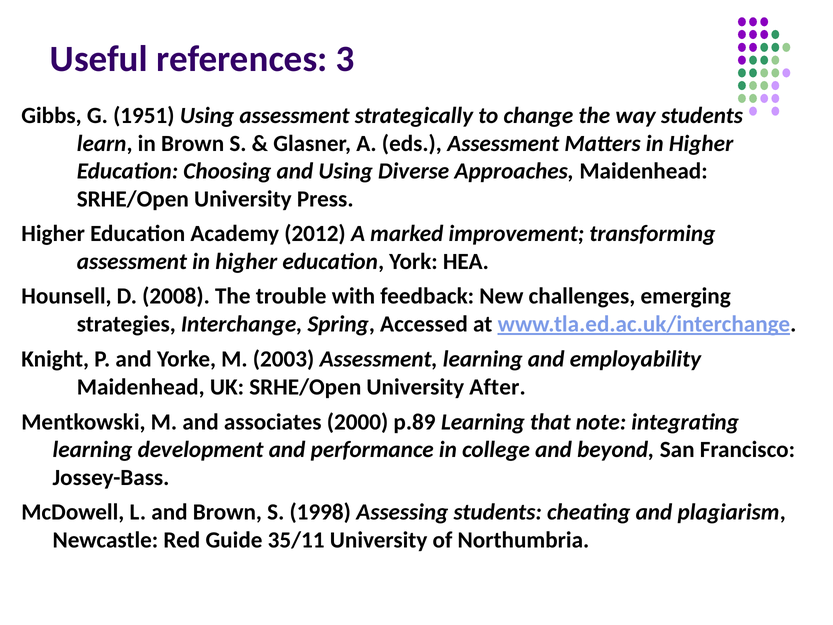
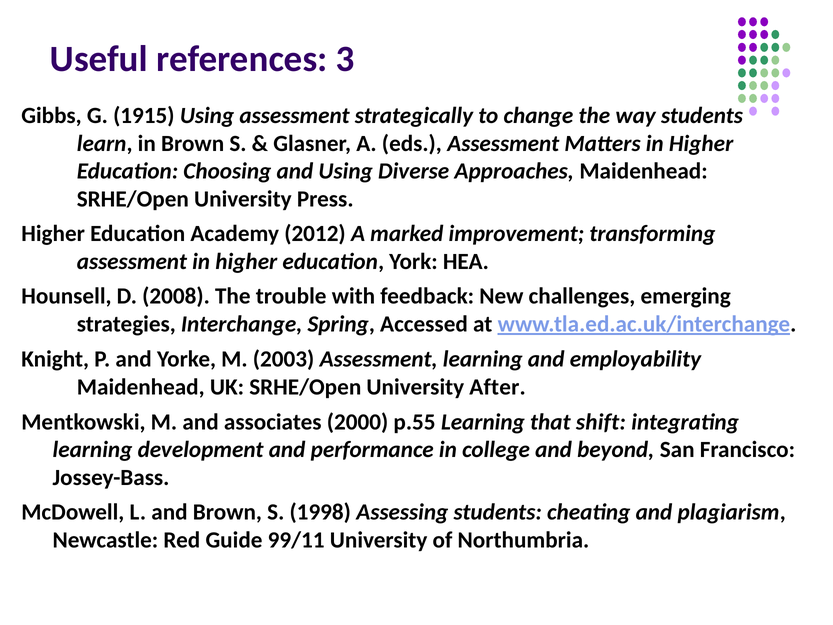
1951: 1951 -> 1915 (144, 116)
p.89: p.89 -> p.55 (414, 422)
note: note -> shift (601, 422)
35/11: 35/11 -> 99/11 (296, 540)
